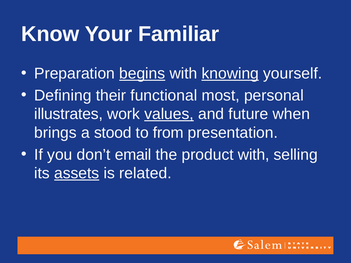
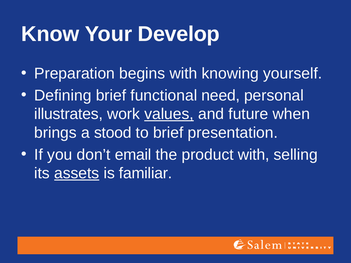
Familiar: Familiar -> Develop (179, 34)
begins underline: present -> none (142, 74)
knowing underline: present -> none (230, 74)
Defining their: their -> brief (111, 95)
most: most -> need (221, 95)
to from: from -> brief (168, 133)
related: related -> familiar (146, 174)
